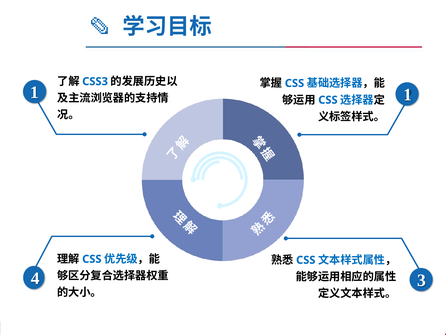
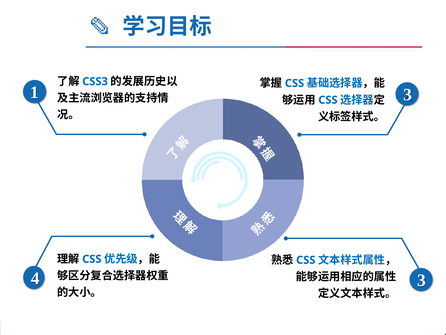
1 1: 1 -> 3 (408, 95)
